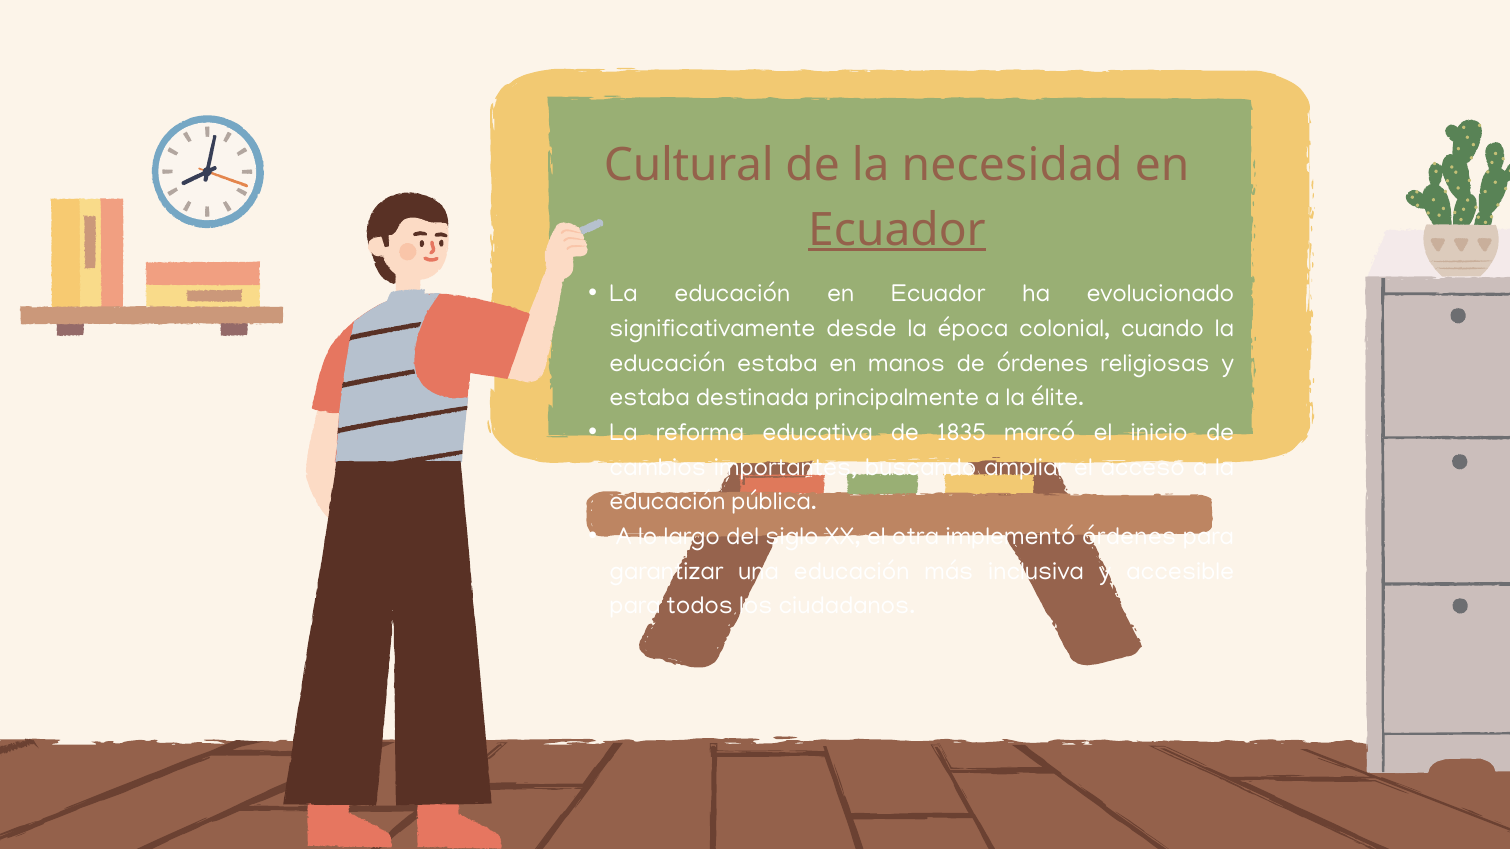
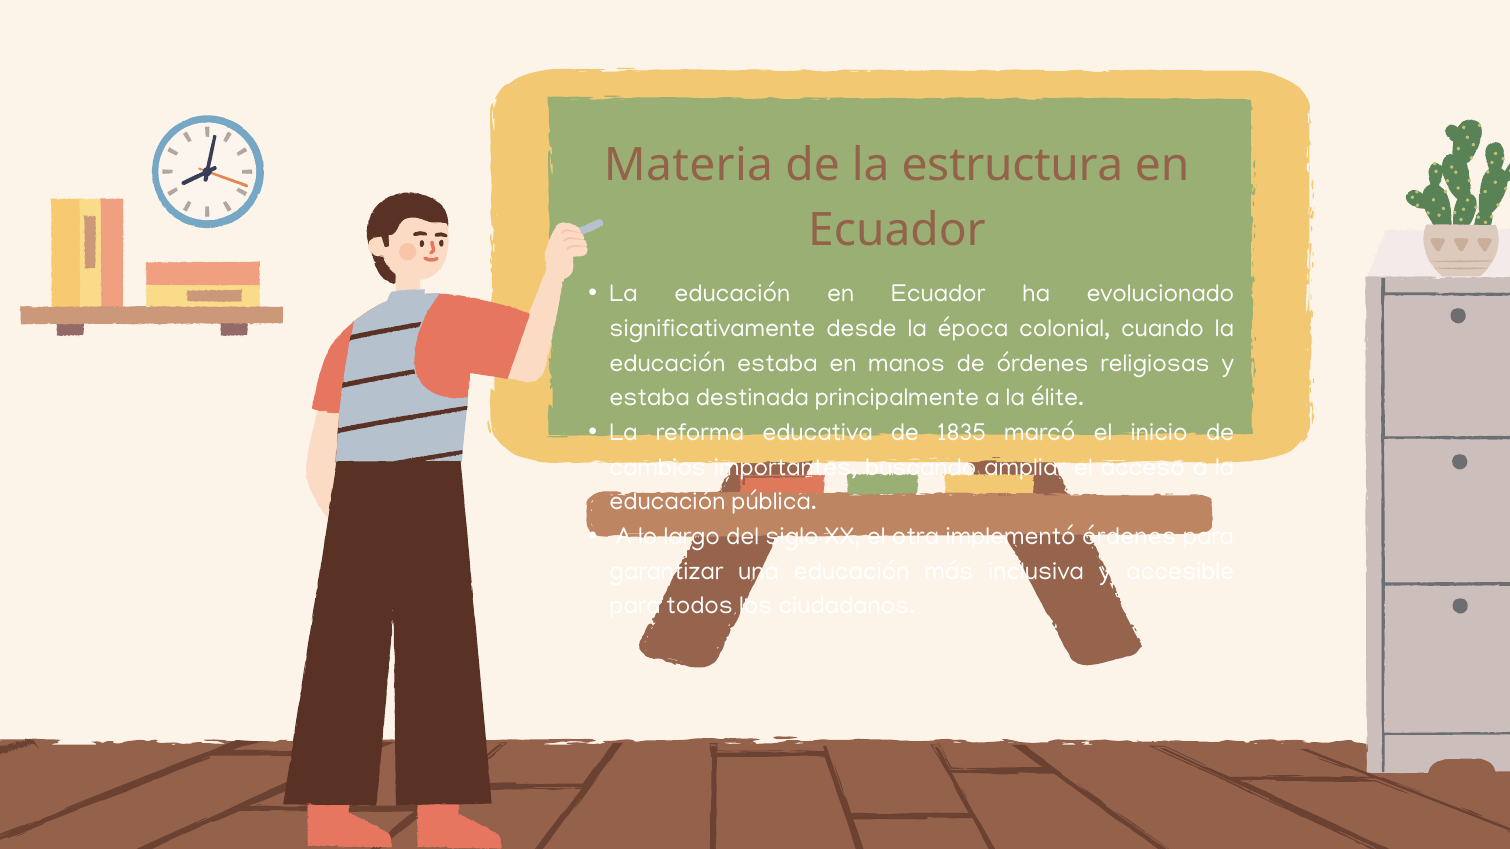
Cultural: Cultural -> Materia (689, 166)
necesidad: necesidad -> estructura (1012, 166)
Ecuador underline: present -> none (897, 230)
